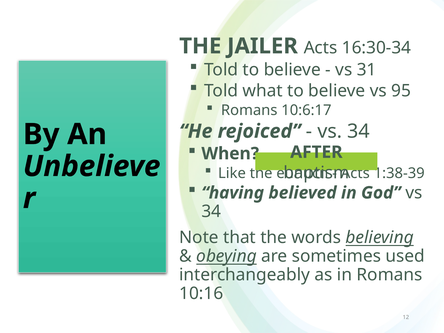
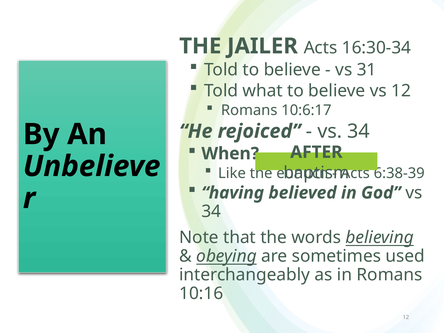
vs 95: 95 -> 12 (401, 91)
1:38-39: 1:38-39 -> 6:38-39 (399, 173)
